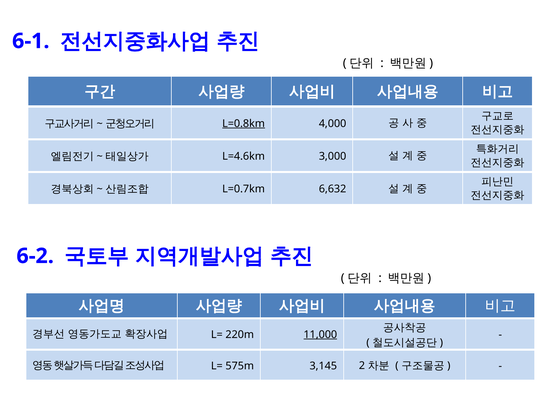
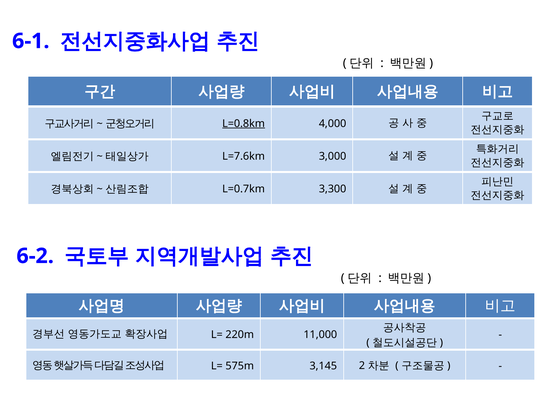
L=4.6km: L=4.6km -> L=7.6km (244, 156)
6,632: 6,632 -> 3,300 (333, 189)
11,000 underline: present -> none (320, 335)
